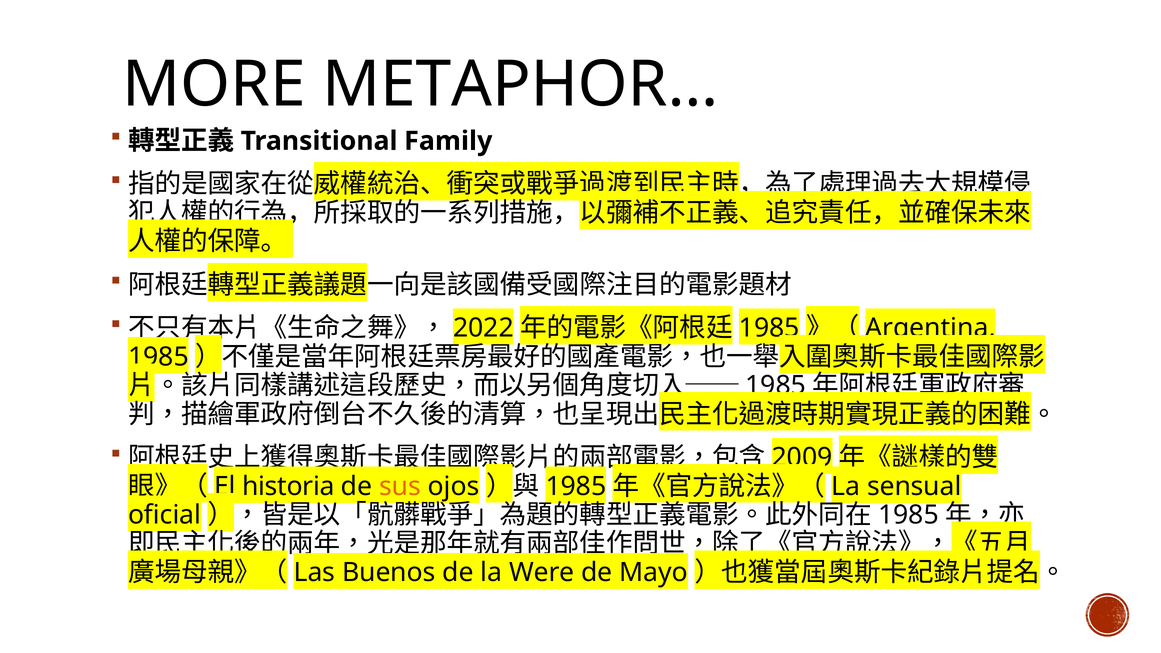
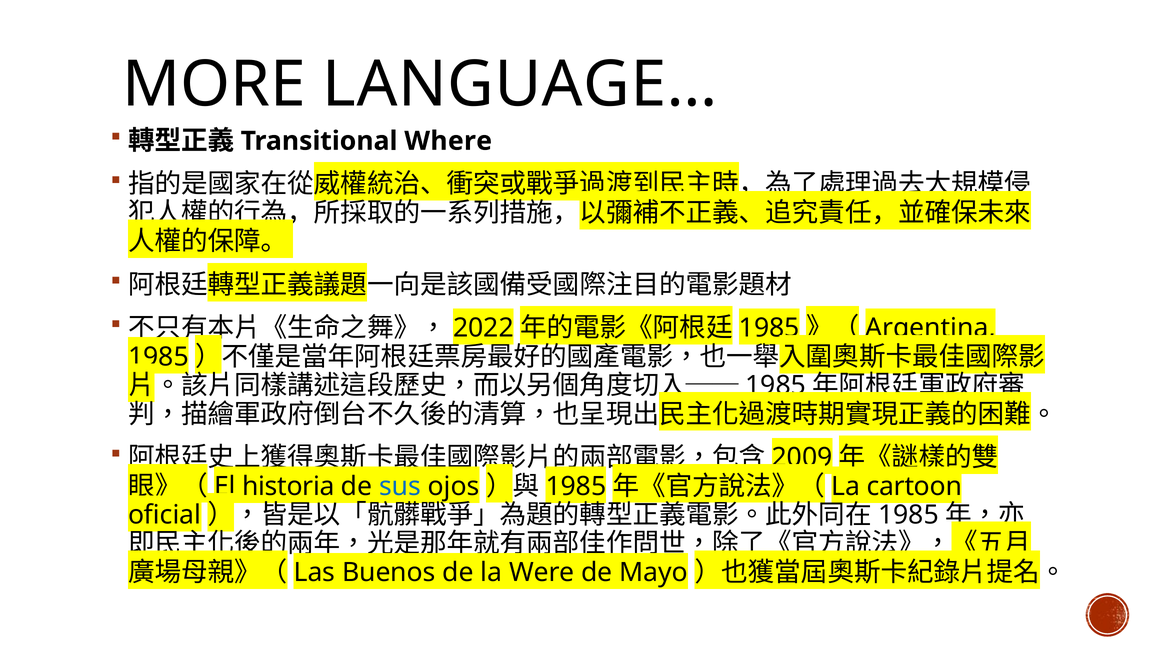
METAPHOR…: METAPHOR… -> LANGUAGE… (520, 85)
Family: Family -> Where (448, 141)
sus colour: orange -> blue (400, 486)
sensual: sensual -> cartoon (914, 486)
